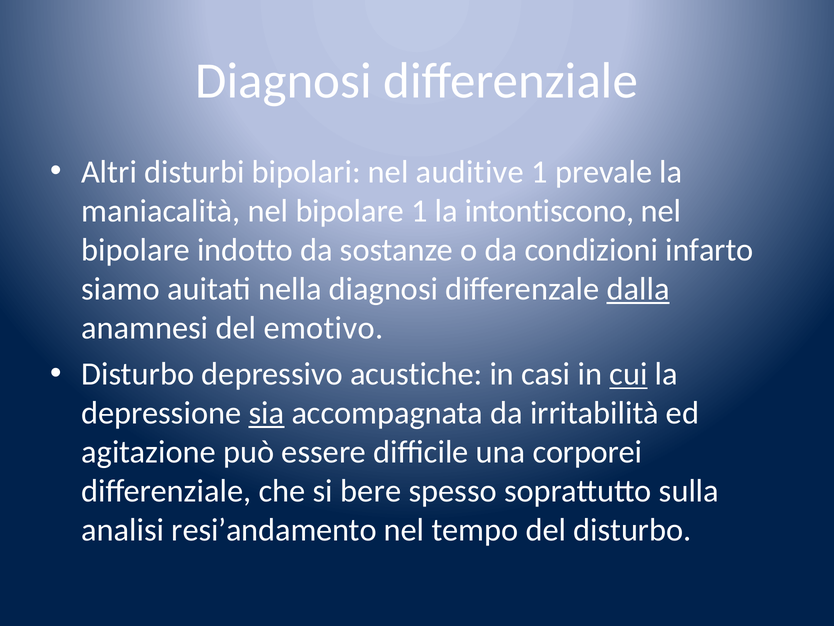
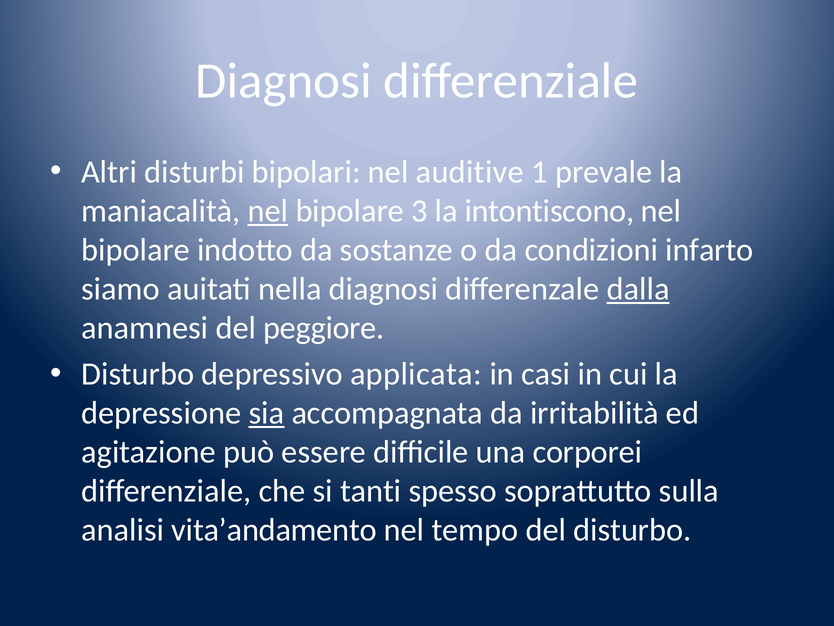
nel underline: none -> present (268, 211)
bipolare 1: 1 -> 3 (419, 211)
emotivo: emotivo -> peggiore (324, 328)
acustiche: acustiche -> applicata (416, 374)
cui underline: present -> none (628, 374)
bere: bere -> tanti (371, 491)
resi’andamento: resi’andamento -> vita’andamento (274, 530)
